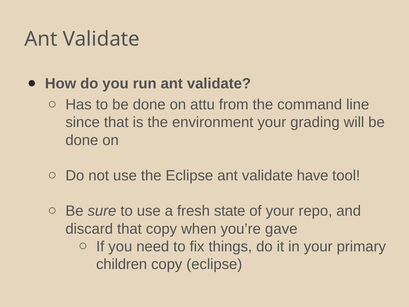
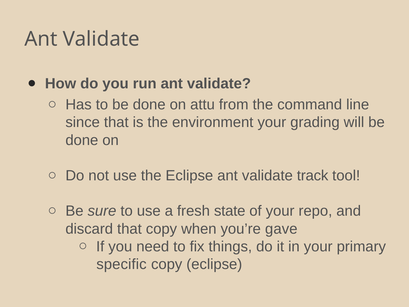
have: have -> track (313, 175)
children: children -> specific (121, 264)
